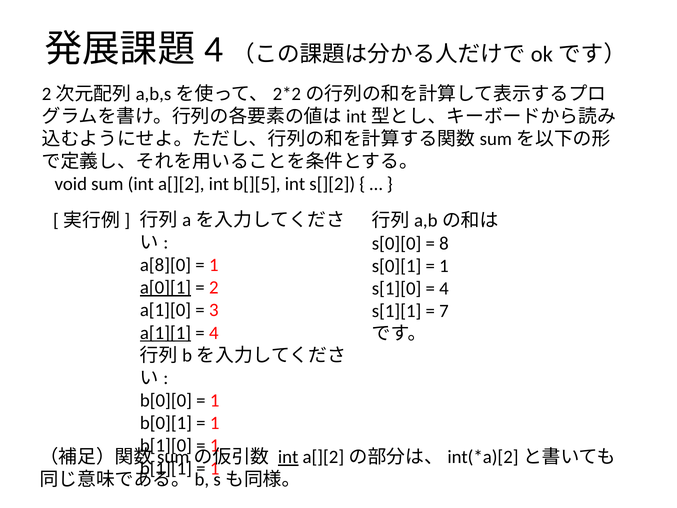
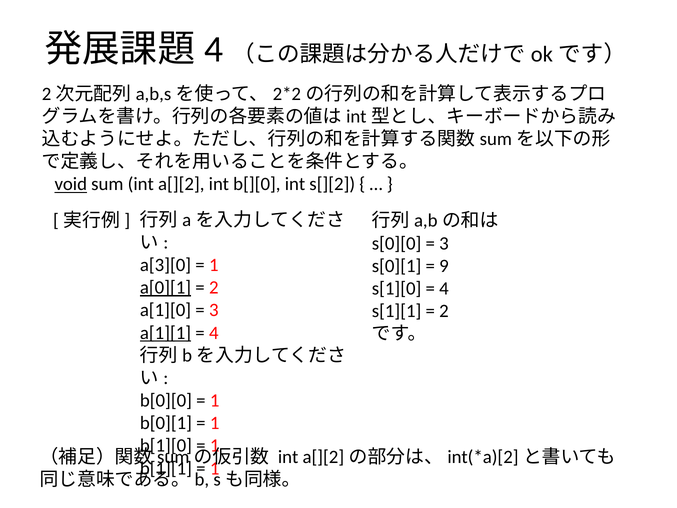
void underline: none -> present (71, 184)
b[][5: b[][5 -> b[][0 (257, 184)
8: 8 -> 3 (444, 243)
a[8][0: a[8][0 -> a[3][0 (166, 265)
1: 1 -> 9 (444, 266)
7: 7 -> 2 (444, 311)
int underline: present -> none (288, 457)
